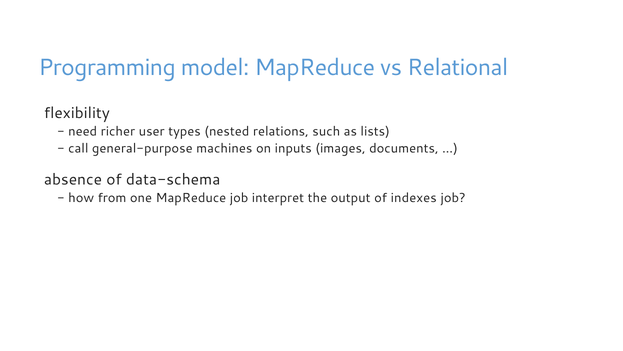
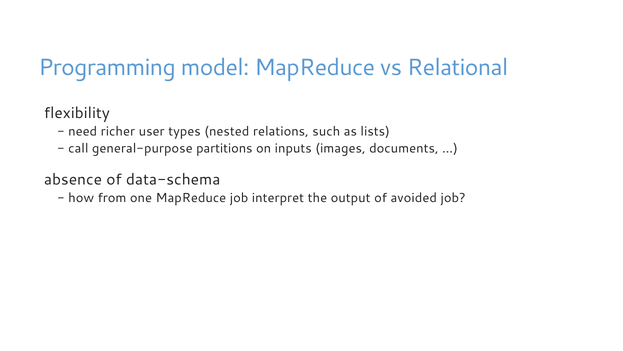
machines: machines -> partitions (224, 148)
indexes: indexes -> avoided (414, 198)
